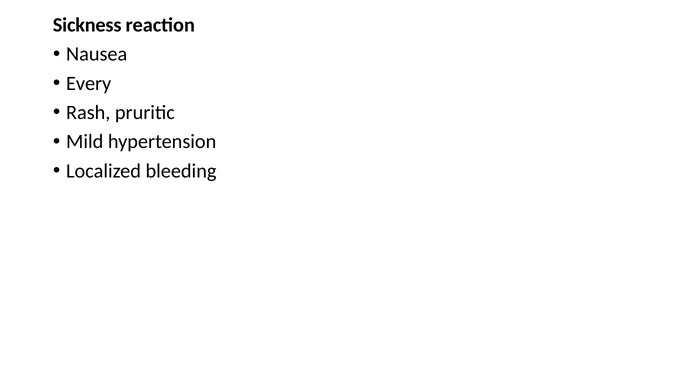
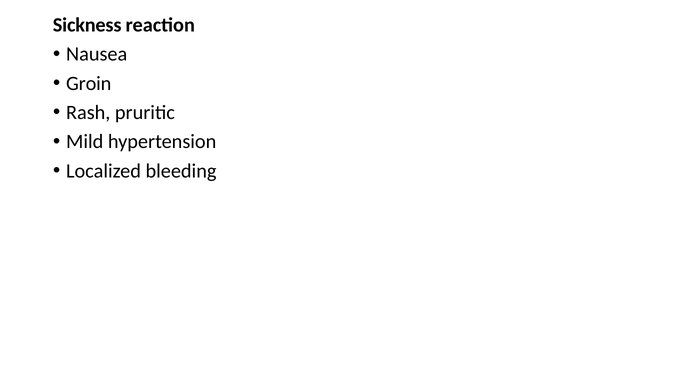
Every: Every -> Groin (89, 83)
